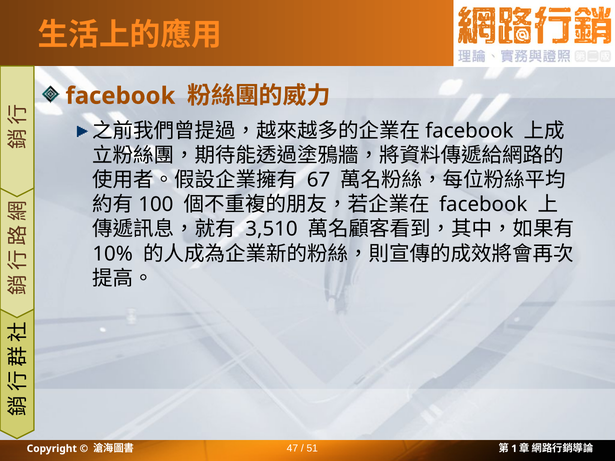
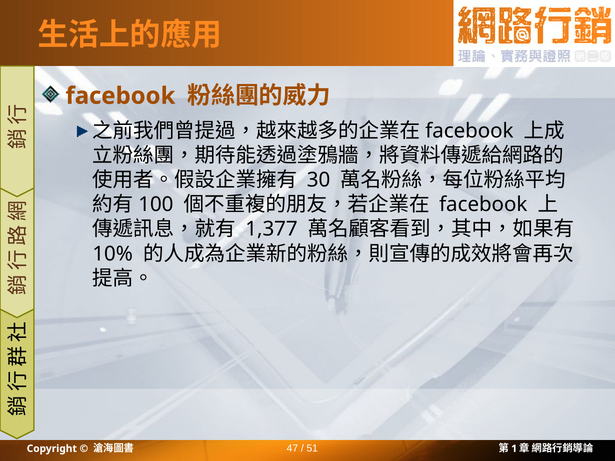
67: 67 -> 30 (319, 180)
3,510: 3,510 -> 1,377 (271, 229)
